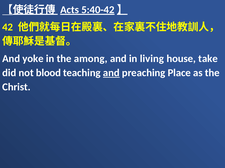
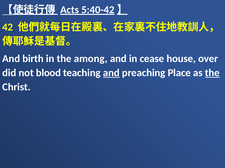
yoke: yoke -> birth (33, 59)
living: living -> cease (152, 59)
take: take -> over (208, 59)
the underline: none -> present (212, 73)
